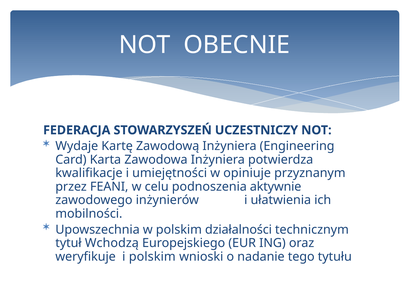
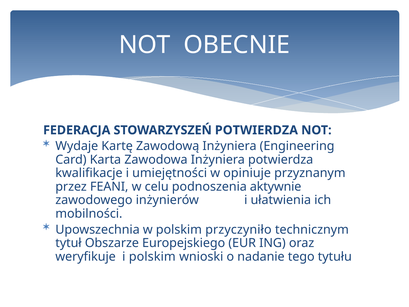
STOWARZYSZEŃ UCZESTNICZY: UCZESTNICZY -> POTWIERDZA (256, 130)
działalności: działalności -> przyczyniło (238, 229)
Wchodzą: Wchodzą -> Obszarze (112, 243)
